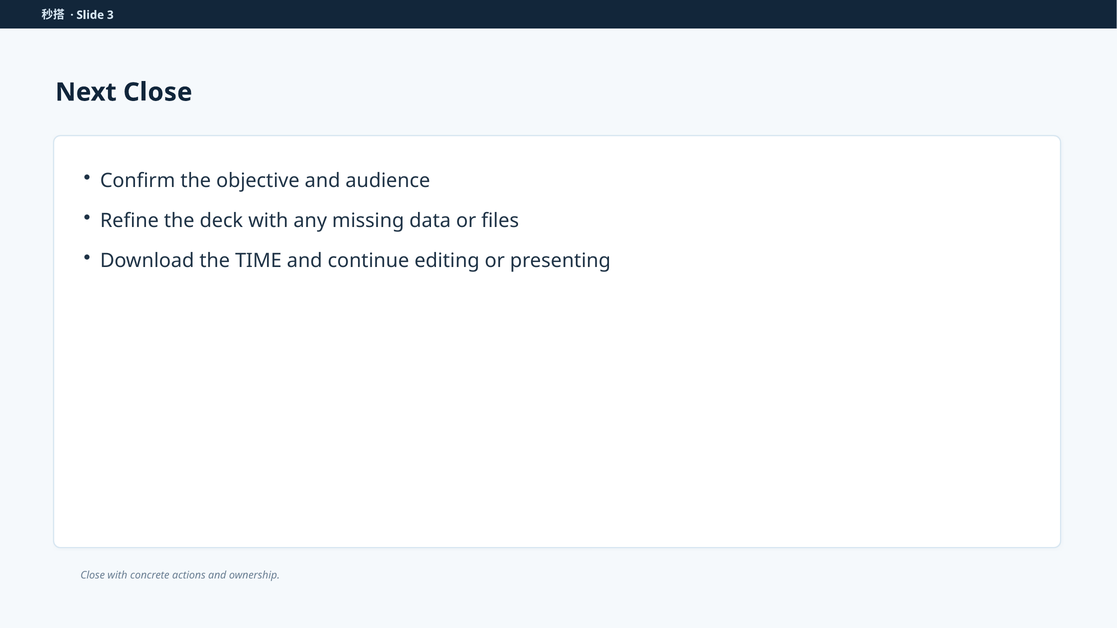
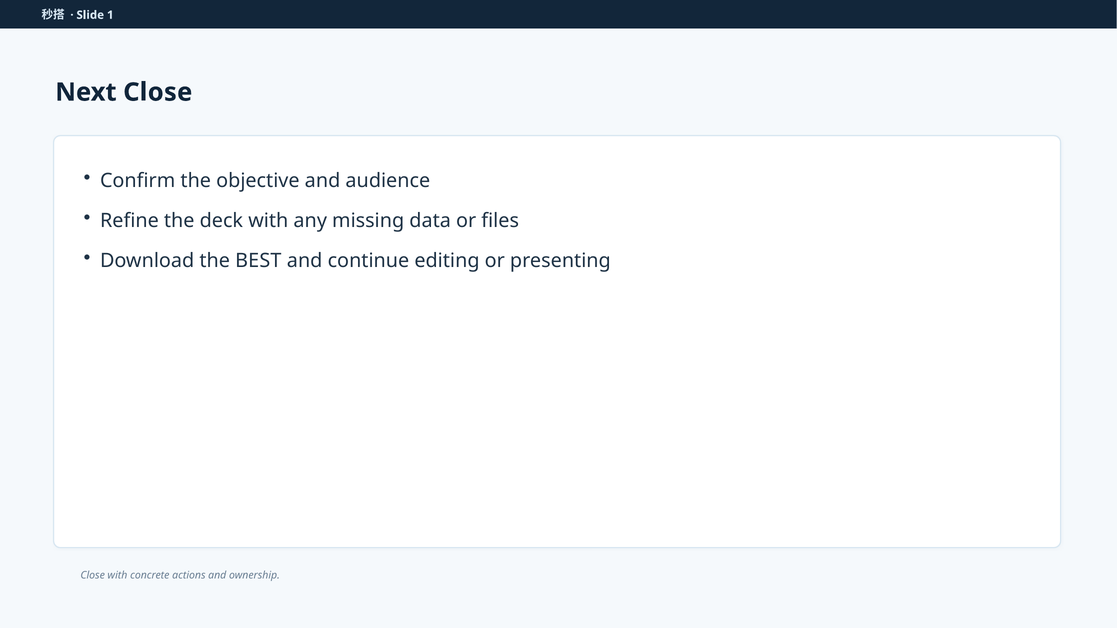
3: 3 -> 1 (110, 15)
TIME: TIME -> BEST (258, 261)
